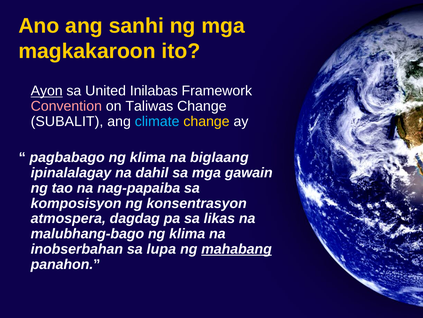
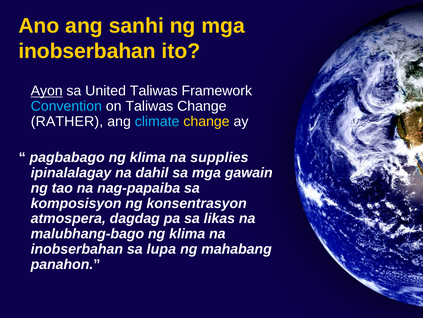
magkakaroon: magkakaroon -> inobserbahan (87, 51)
United Inilabas: Inilabas -> Taliwas (154, 91)
Convention colour: pink -> light blue (66, 106)
SUBALIT: SUBALIT -> RATHER (67, 121)
biglaang: biglaang -> supplies (219, 157)
mahabang underline: present -> none (237, 249)
